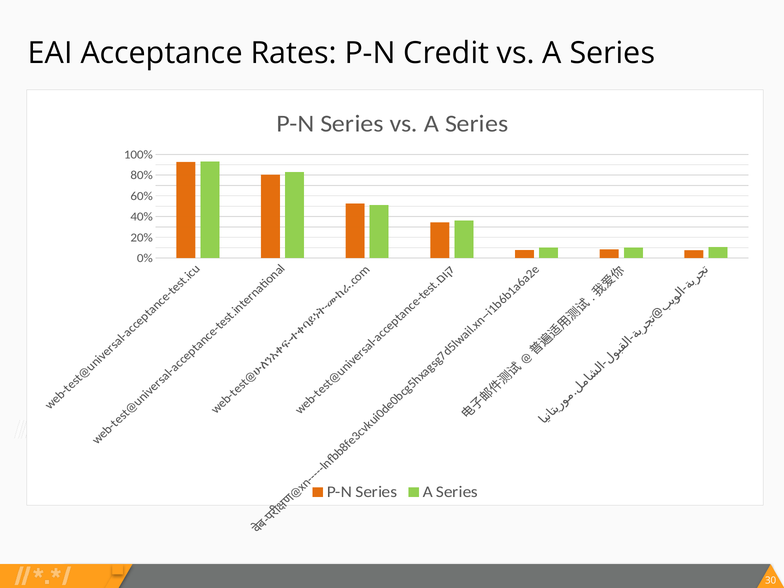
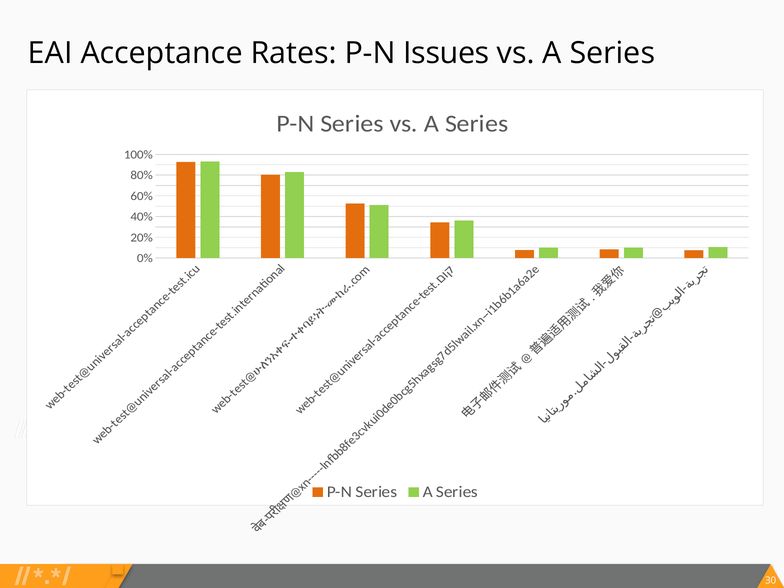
Credit: Credit -> Issues (446, 53)
